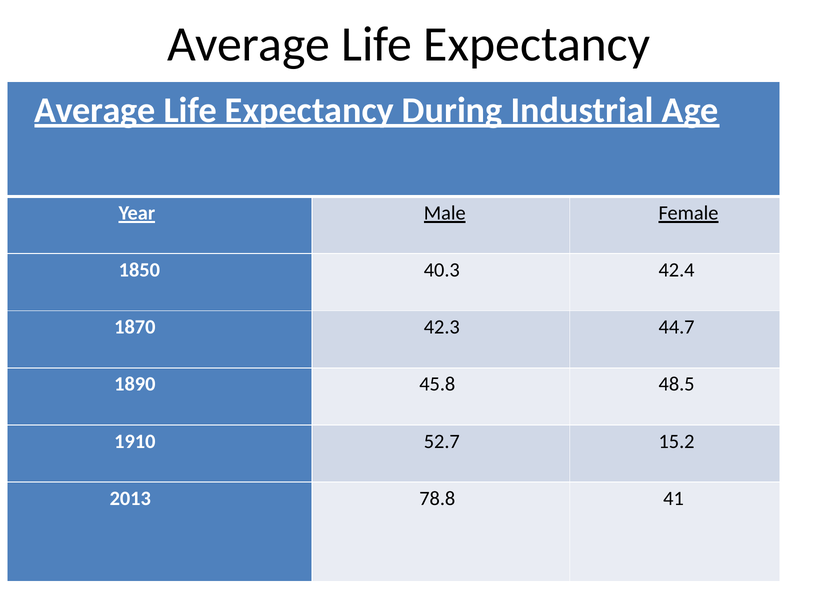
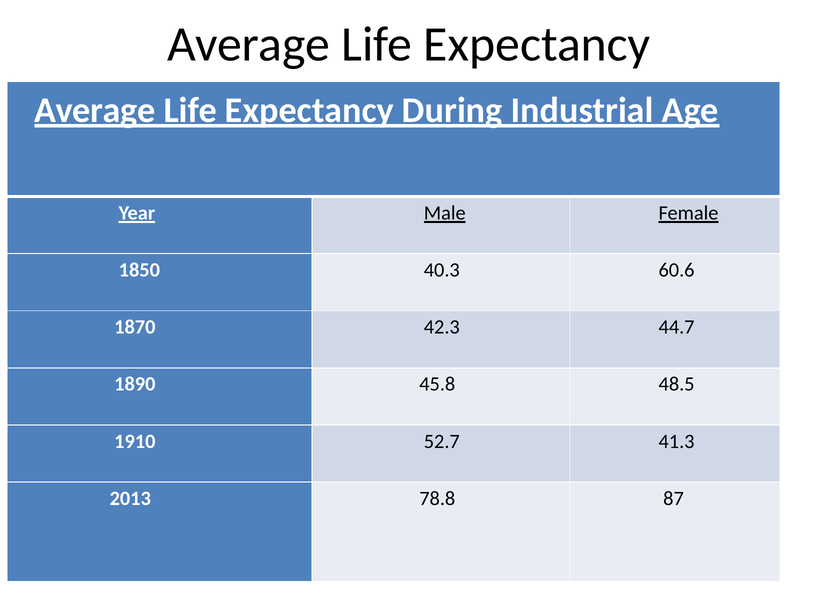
42.4: 42.4 -> 60.6 (677, 270)
15.2: 15.2 -> 41.3 (677, 442)
41: 41 -> 87 (674, 499)
